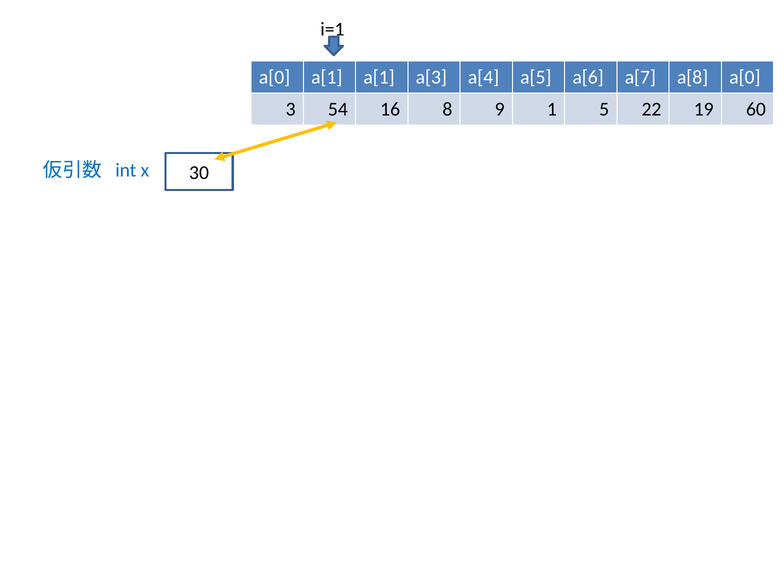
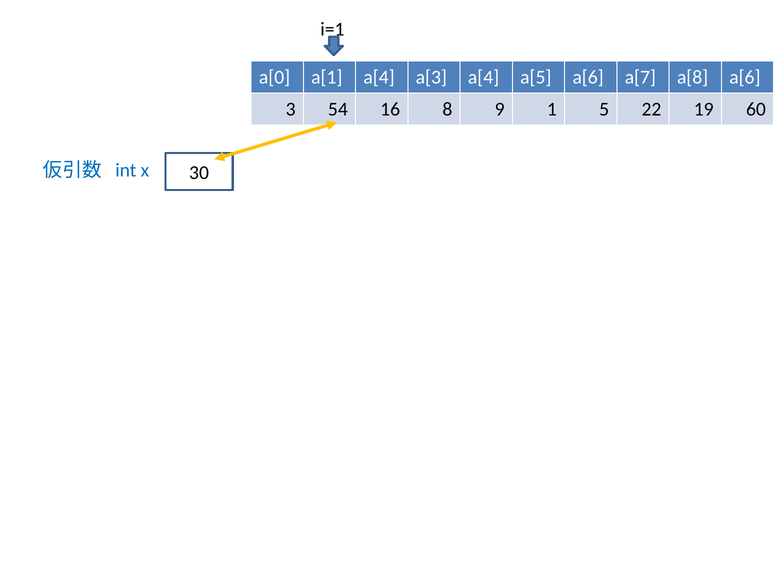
a[1 a[1: a[1 -> a[4 (379, 77)
a[8 a[0: a[0 -> a[6 (745, 77)
